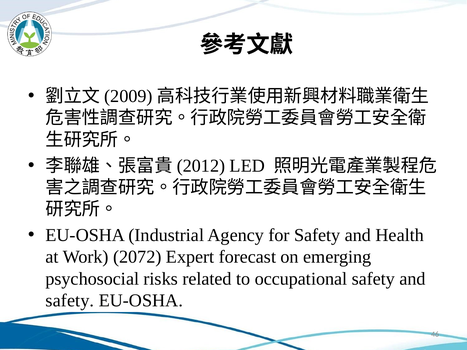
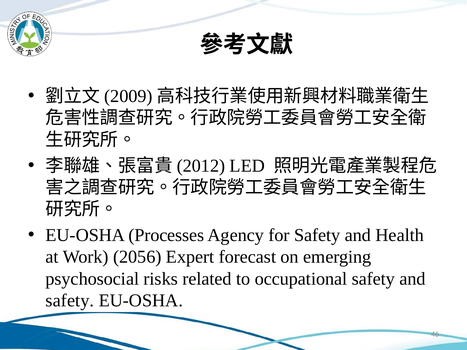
Industrial: Industrial -> Processes (166, 235)
2072: 2072 -> 2056 (137, 257)
